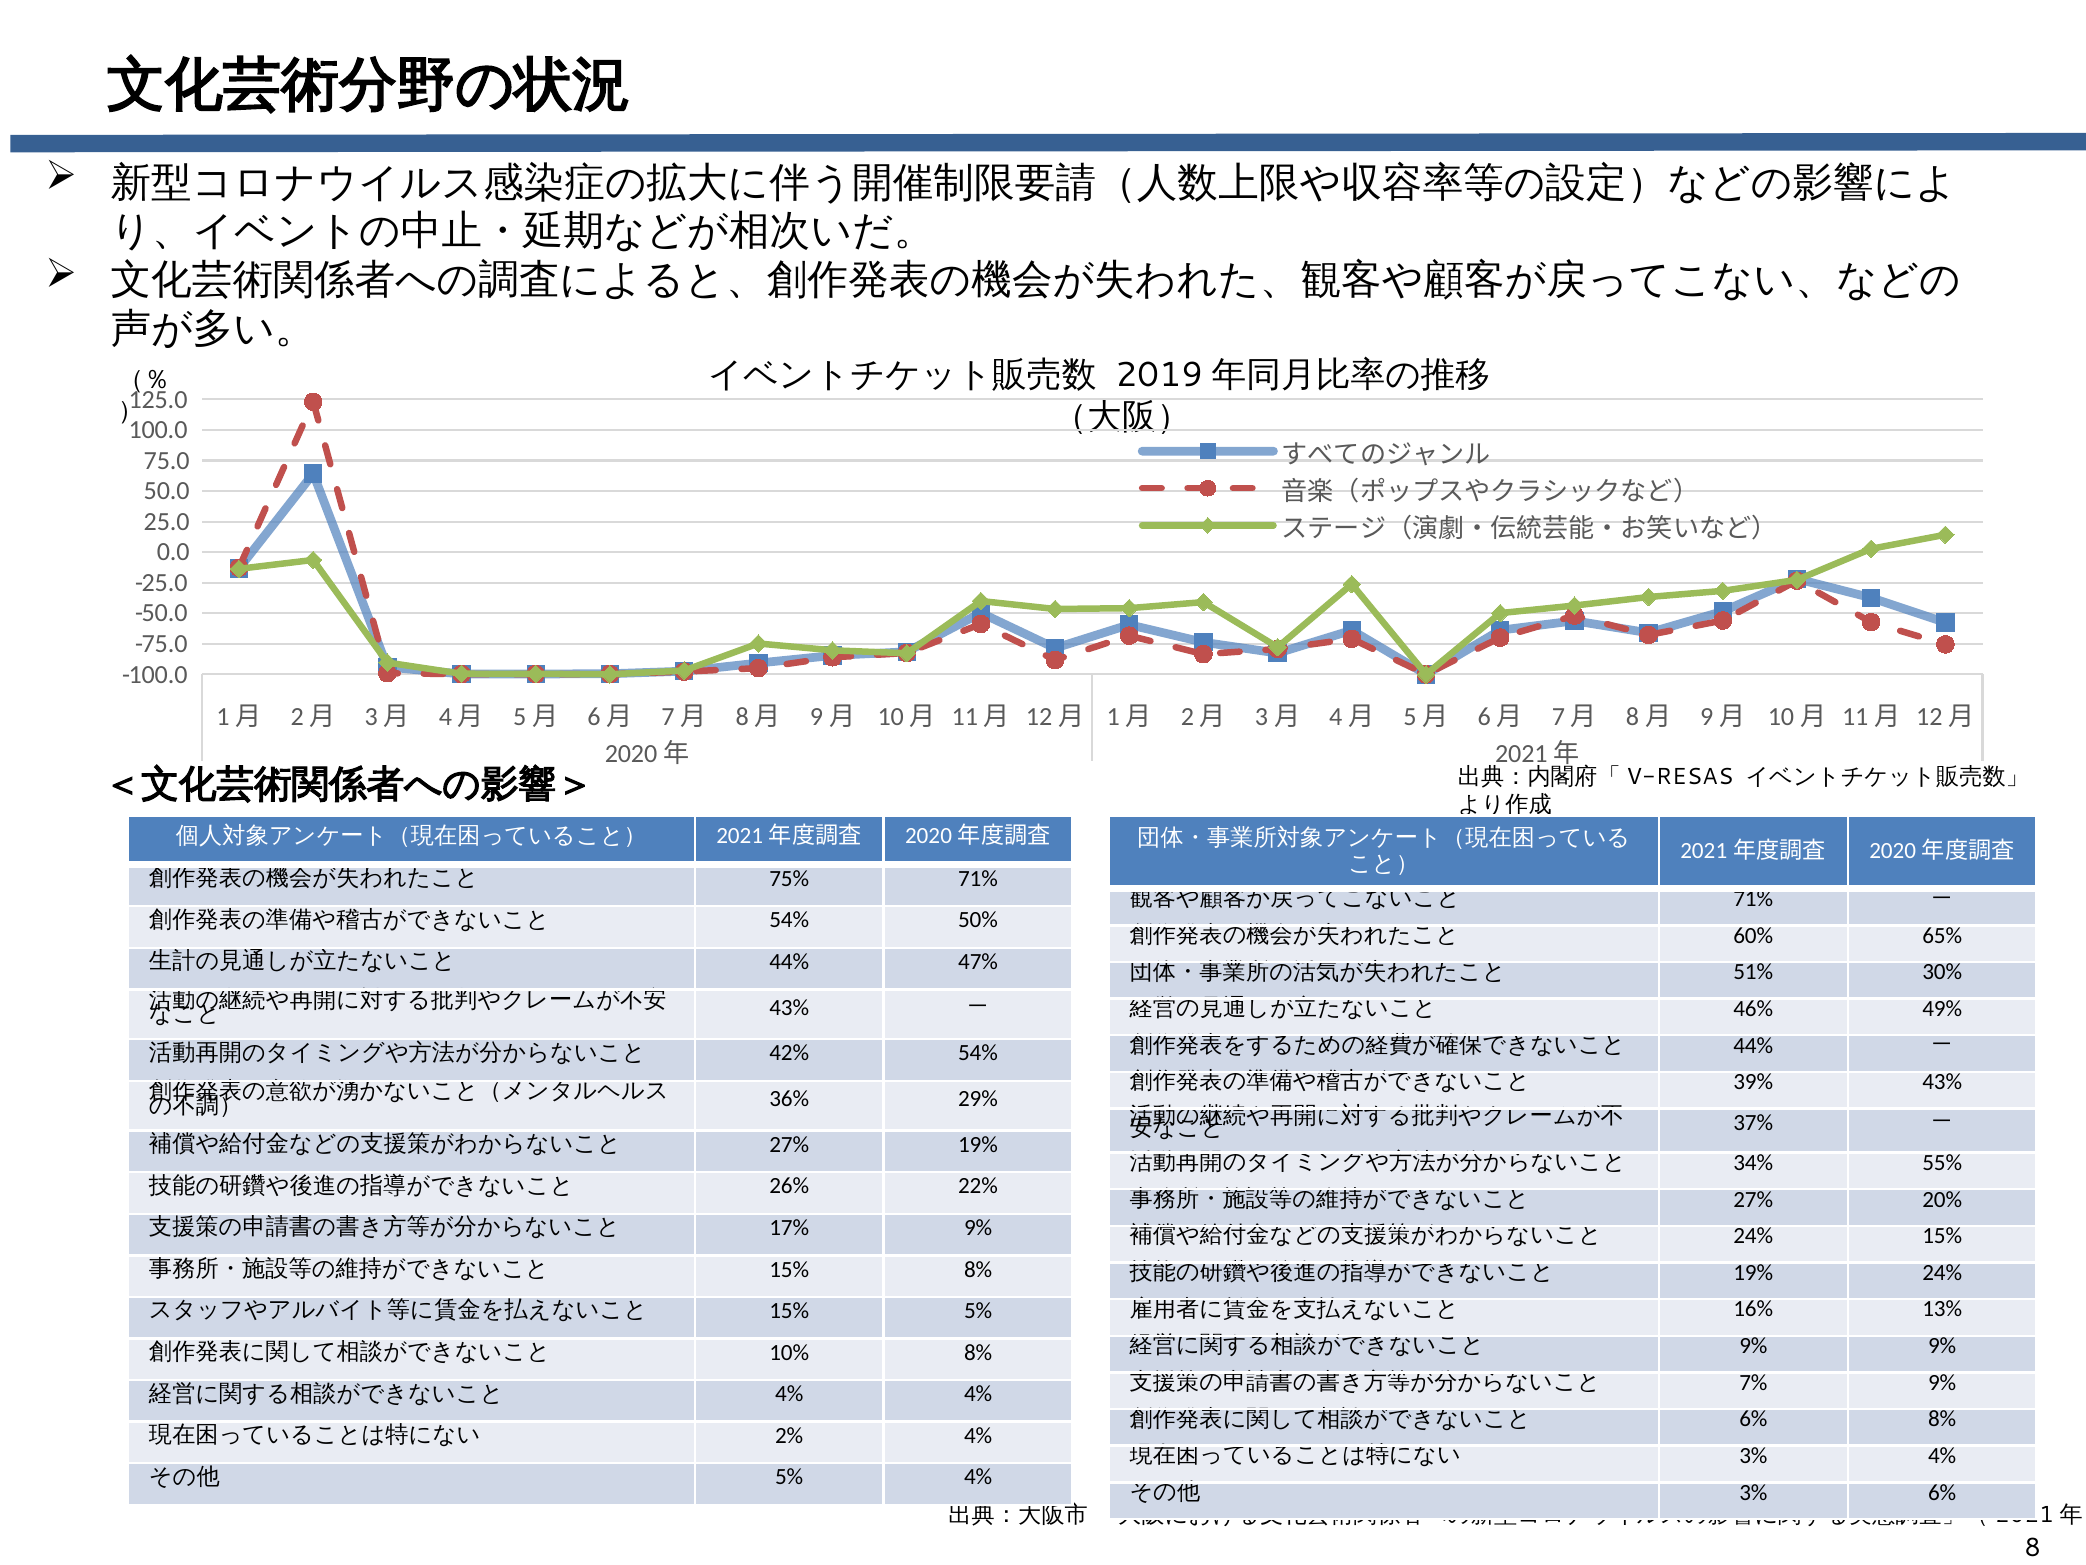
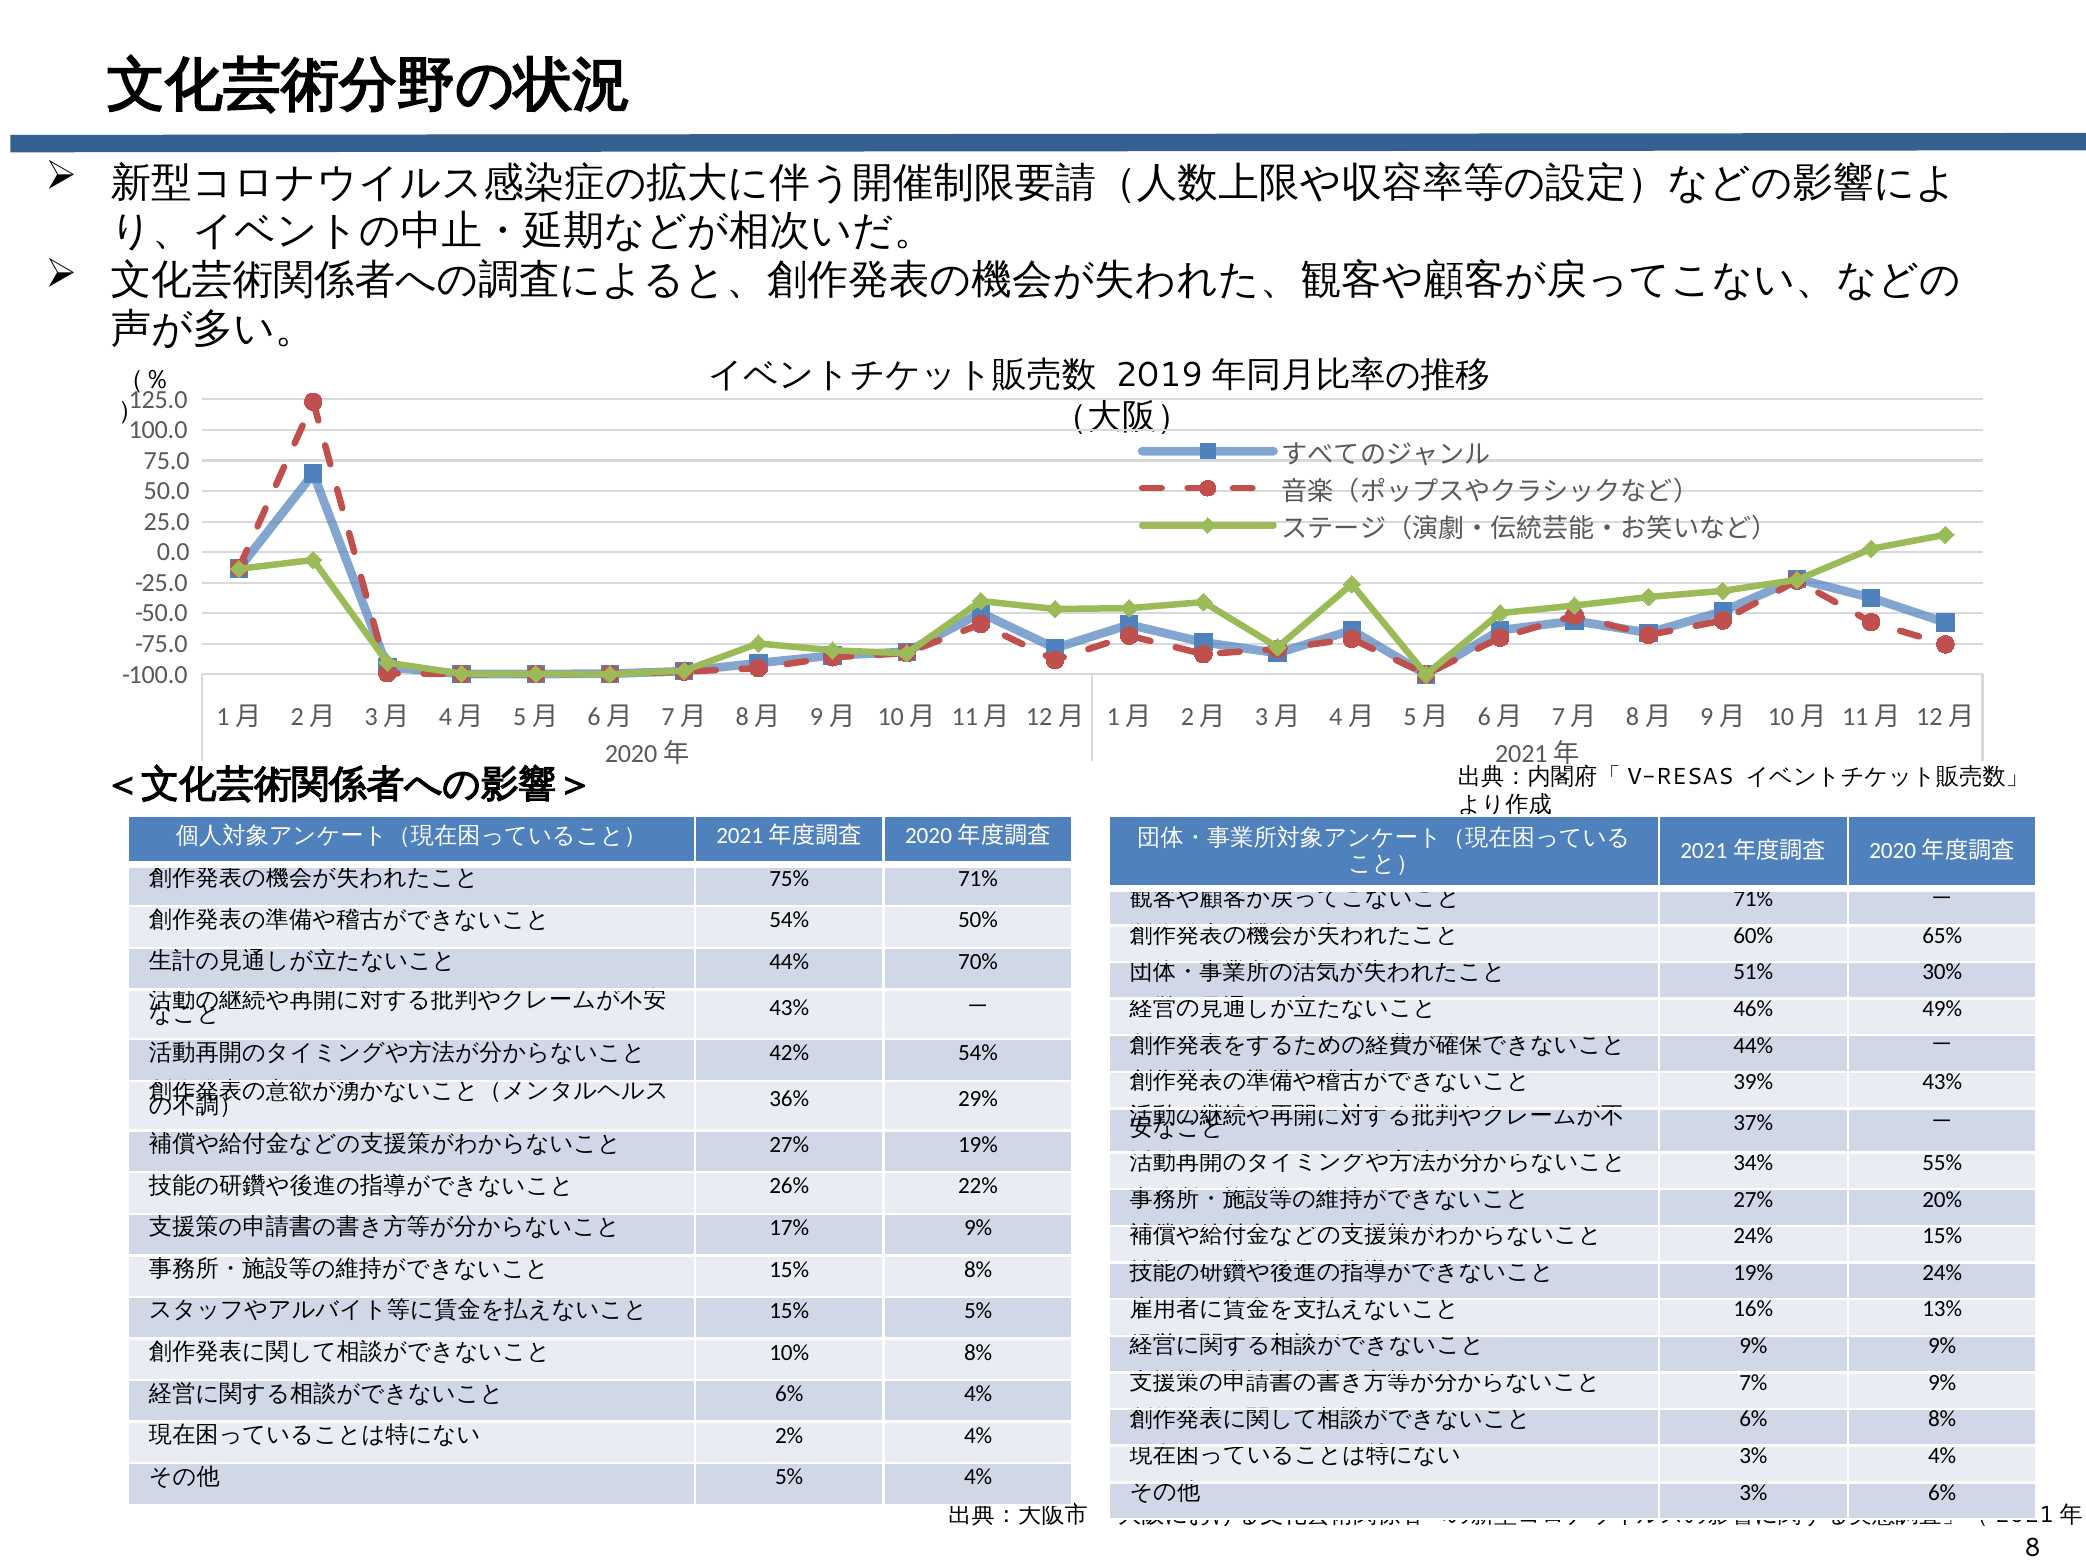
47%: 47% -> 70% (978, 962)
4%: 4% -> 6% (789, 1394)
